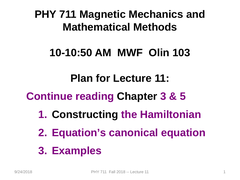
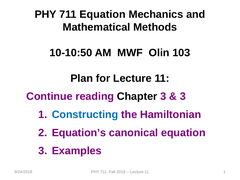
711 Magnetic: Magnetic -> Equation (103, 14)
5: 5 -> 3 (183, 96)
Constructing colour: black -> blue (85, 115)
